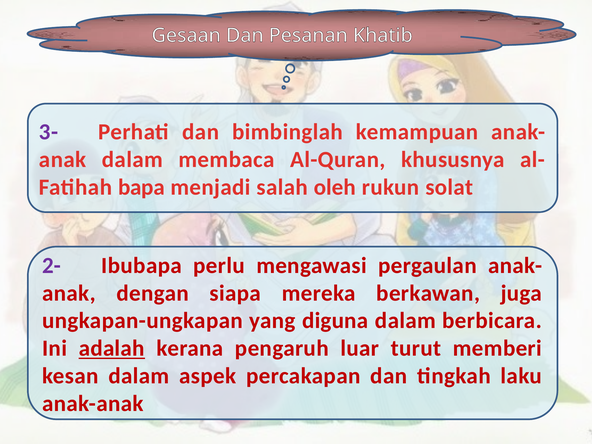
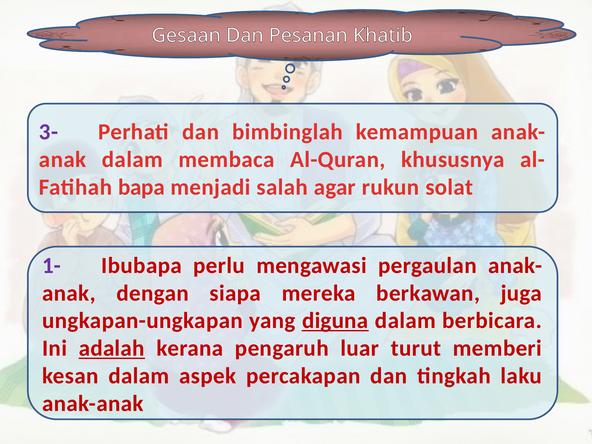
oleh: oleh -> agar (335, 187)
2-: 2- -> 1- (52, 265)
diguna underline: none -> present (335, 321)
